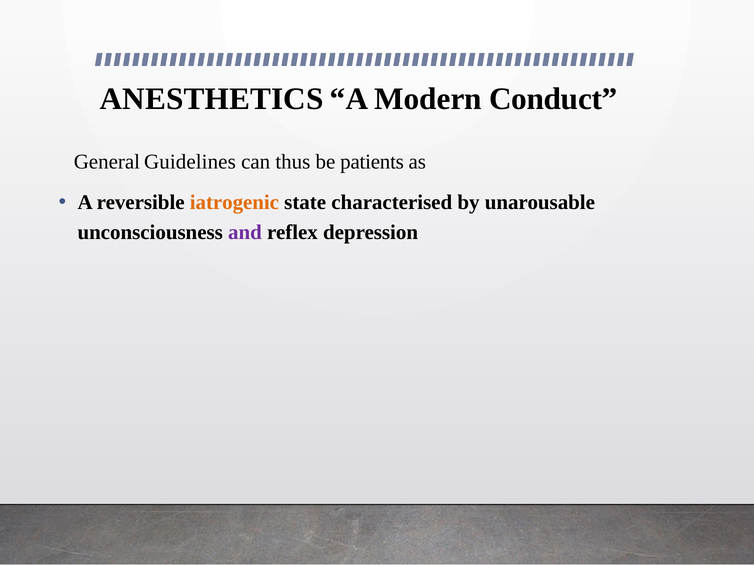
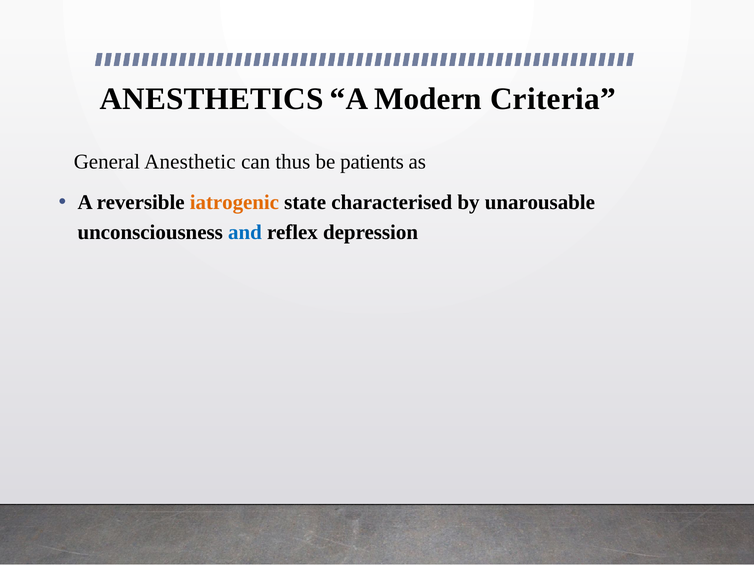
Conduct: Conduct -> Criteria (553, 99)
Guidelines: Guidelines -> Anesthetic (190, 162)
and colour: purple -> blue (245, 232)
